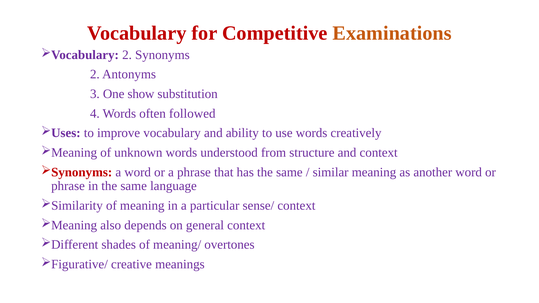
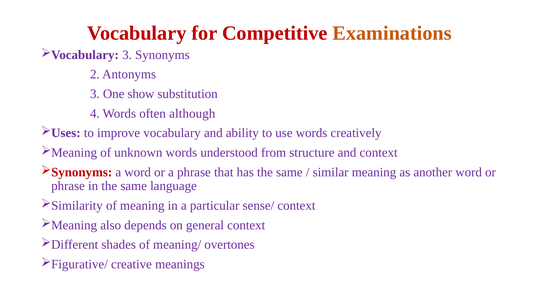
2: 2 -> 3 (127, 55)
followed: followed -> although (192, 114)
